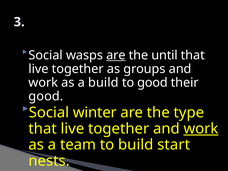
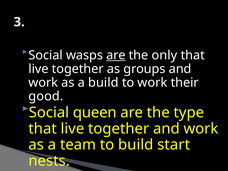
until: until -> only (164, 55)
to good: good -> work (152, 83)
winter: winter -> queen (95, 113)
work underline: present -> none (201, 129)
